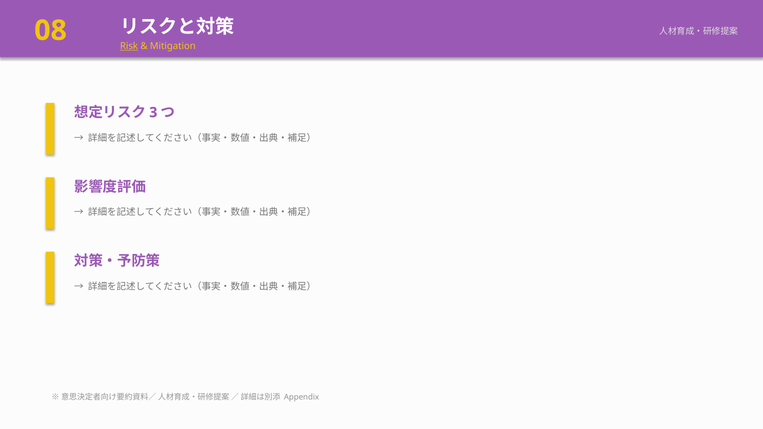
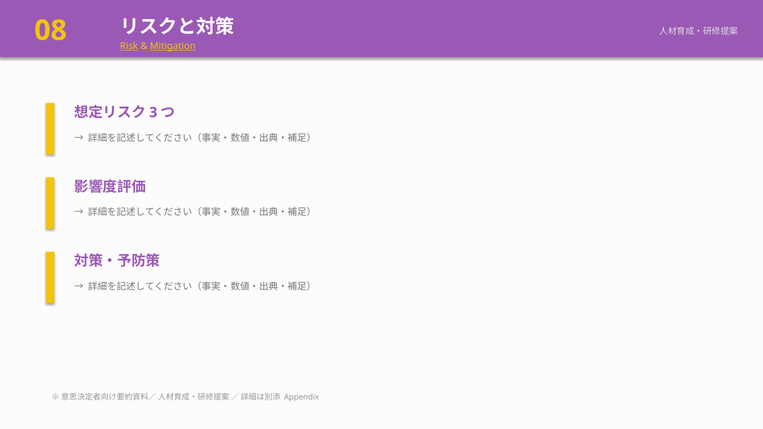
Mitigation underline: none -> present (173, 46)
